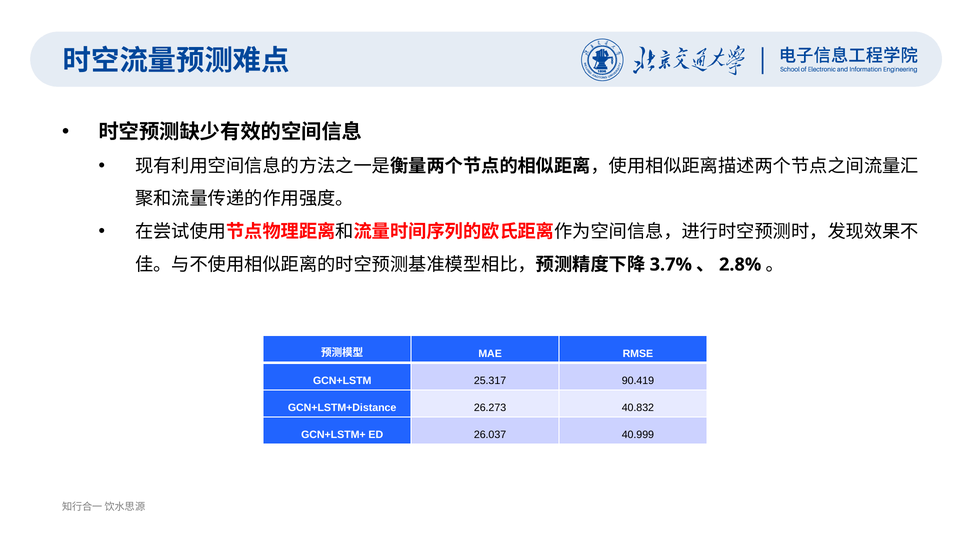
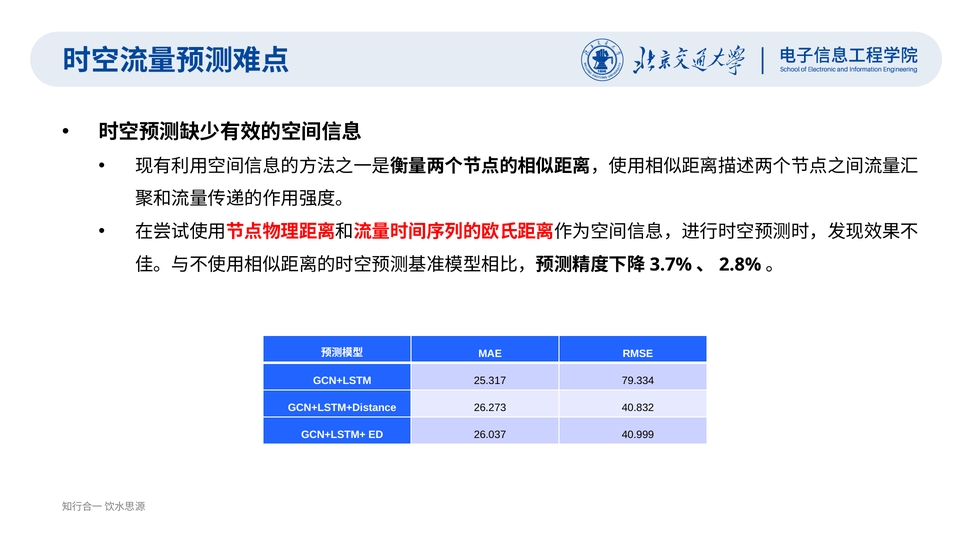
90.419: 90.419 -> 79.334 (638, 381)
